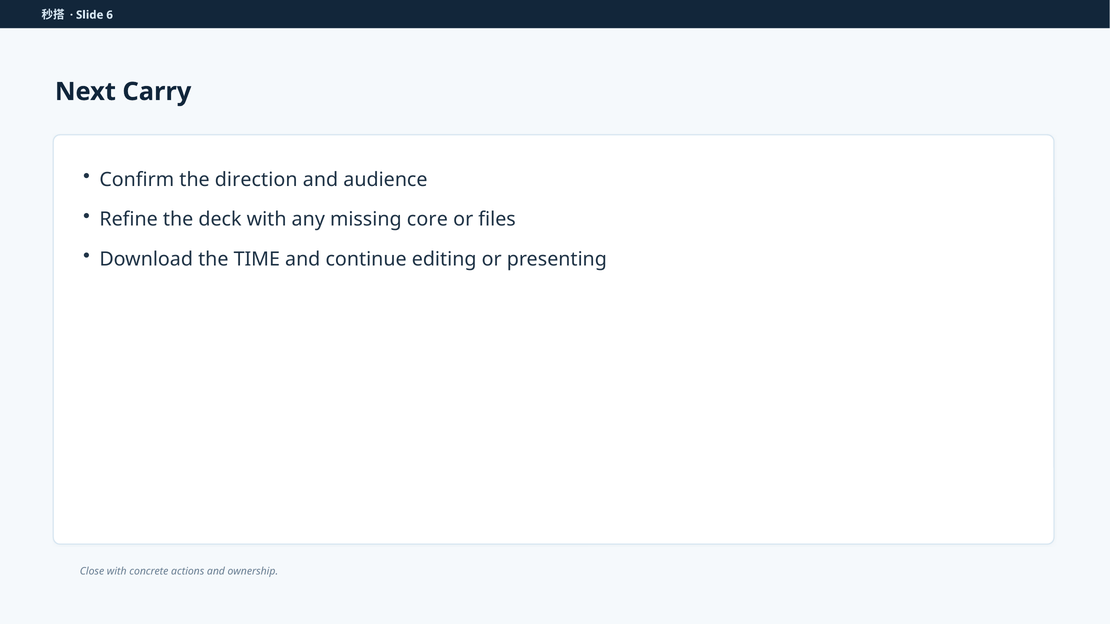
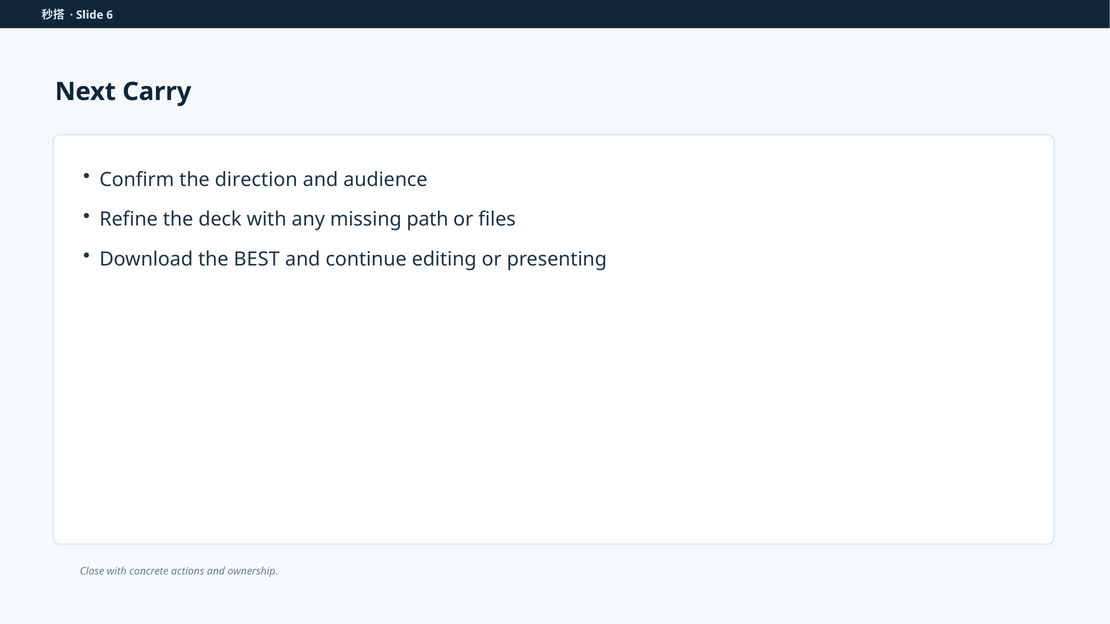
core: core -> path (428, 219)
TIME: TIME -> BEST (257, 259)
